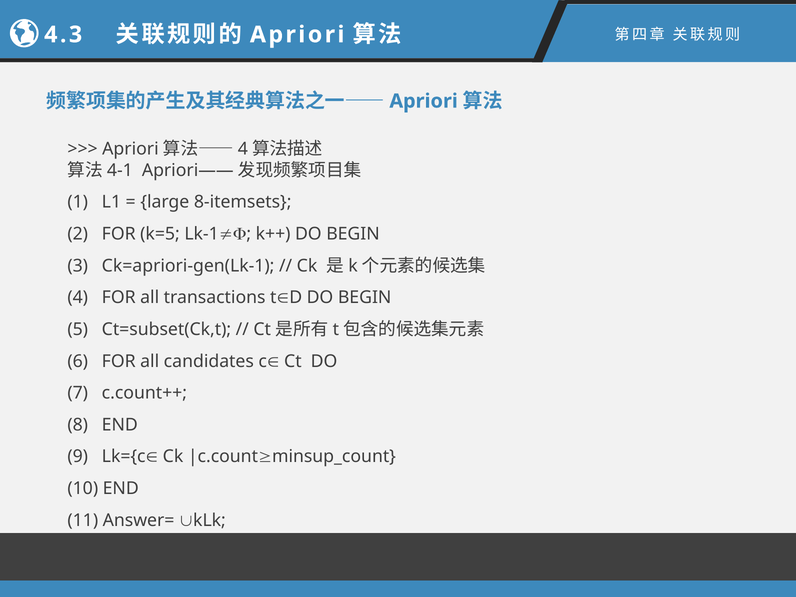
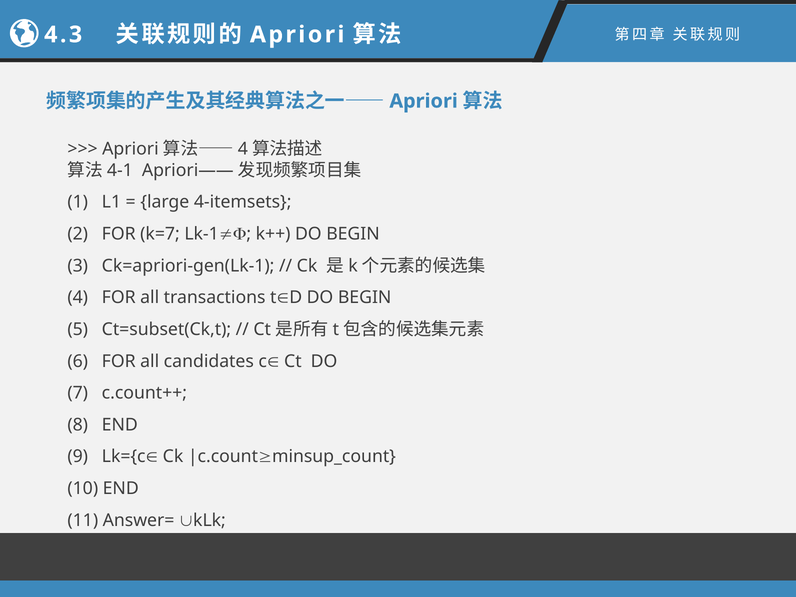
8-itemsets: 8-itemsets -> 4-itemsets (243, 202)
k=5: k=5 -> k=7 (160, 234)
